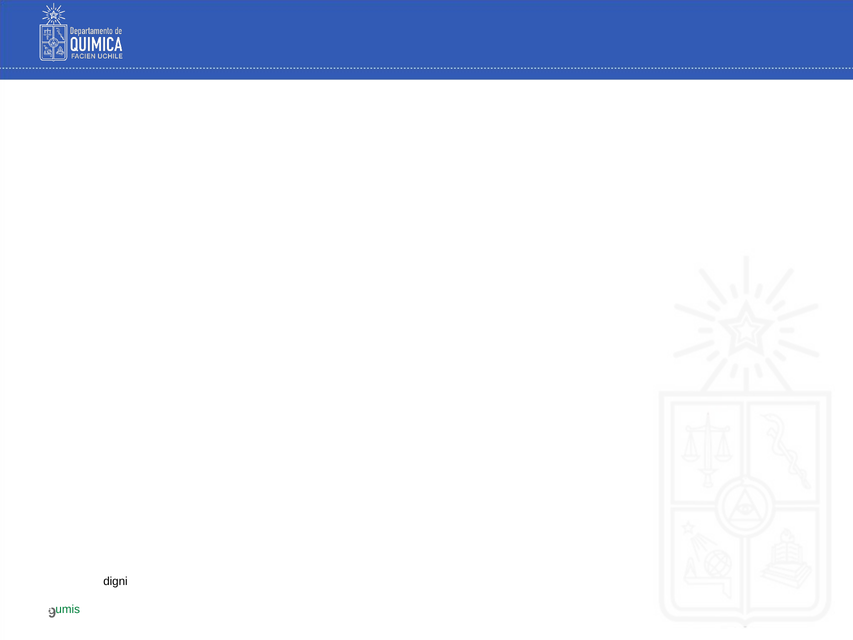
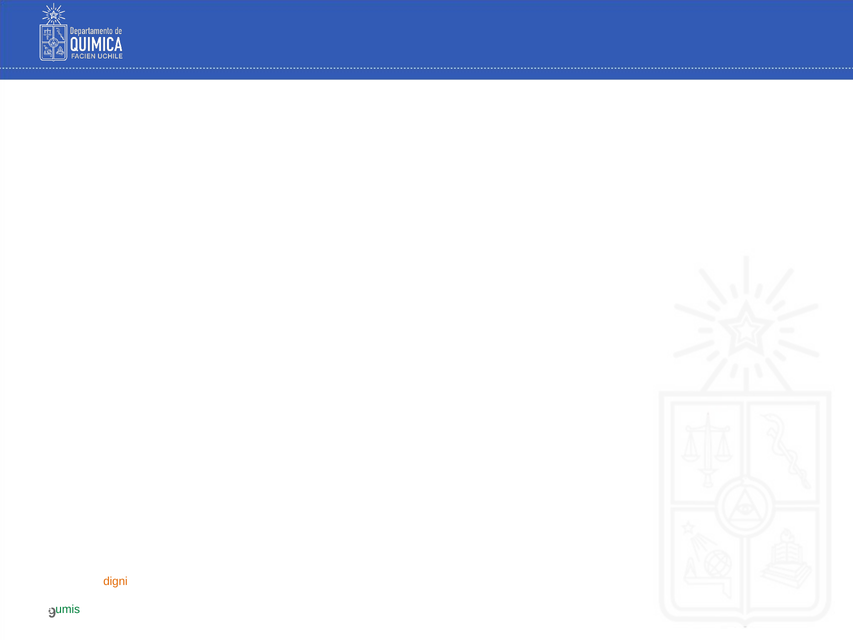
digni colour: black -> orange (115, 581)
